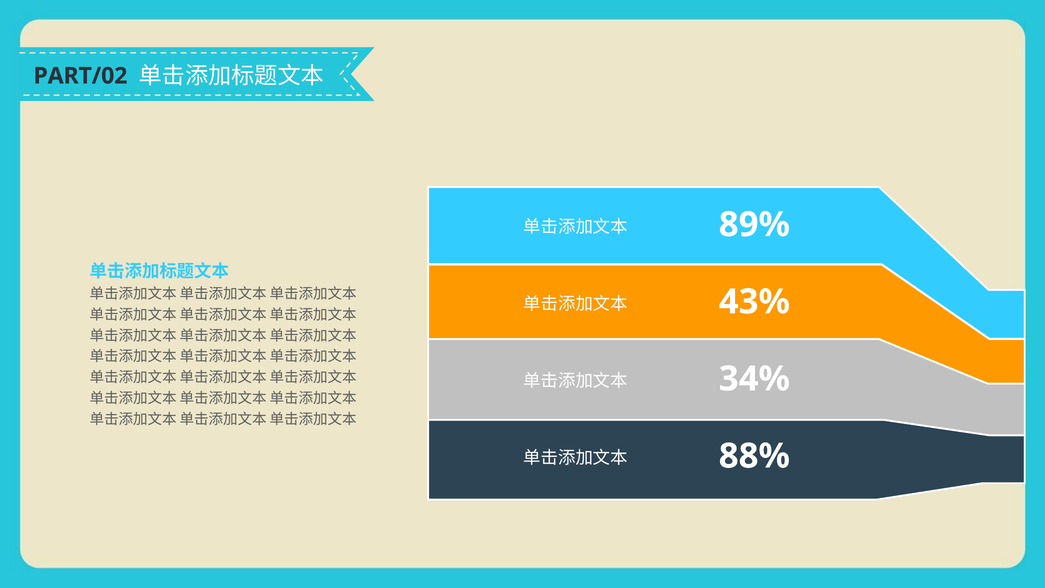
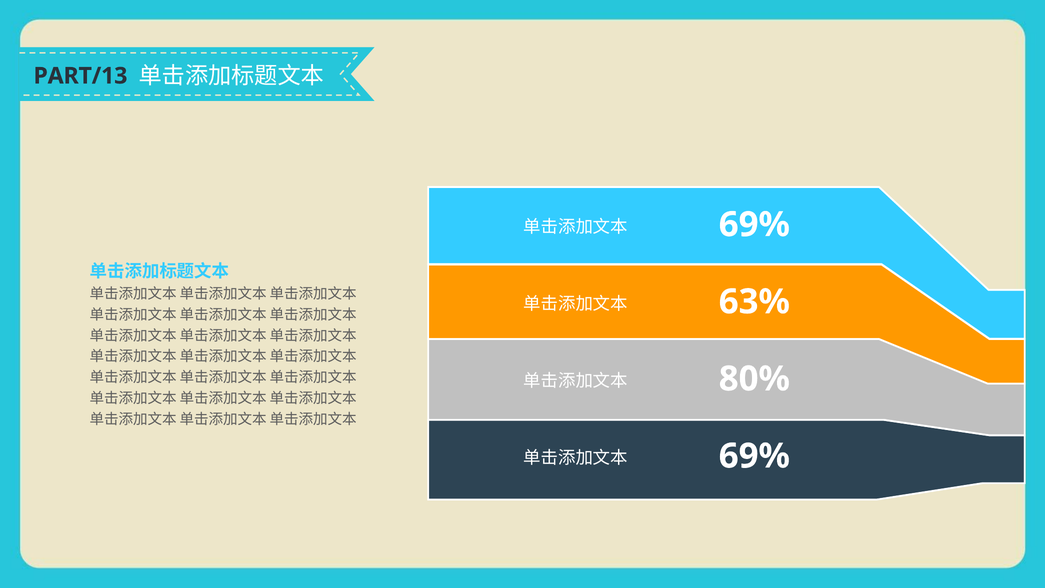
PART/02: PART/02 -> PART/13 (80, 76)
89%: 89% -> 69% (754, 224)
43%: 43% -> 63% (754, 302)
34%: 34% -> 80% (754, 379)
88%: 88% -> 69% (754, 456)
